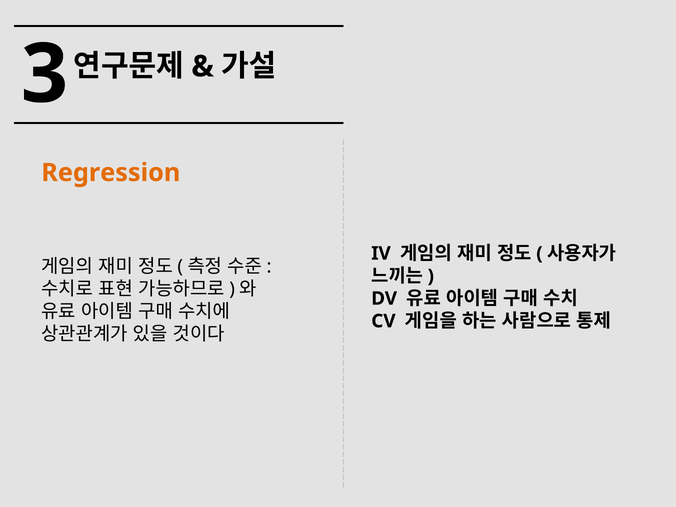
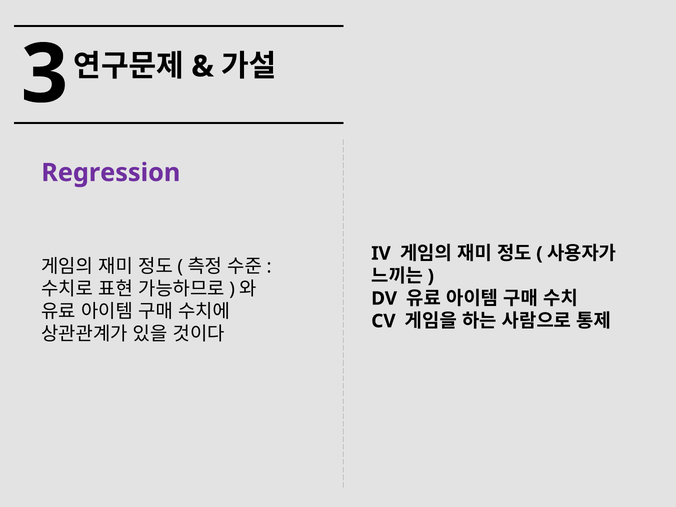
Regression colour: orange -> purple (111, 173)
